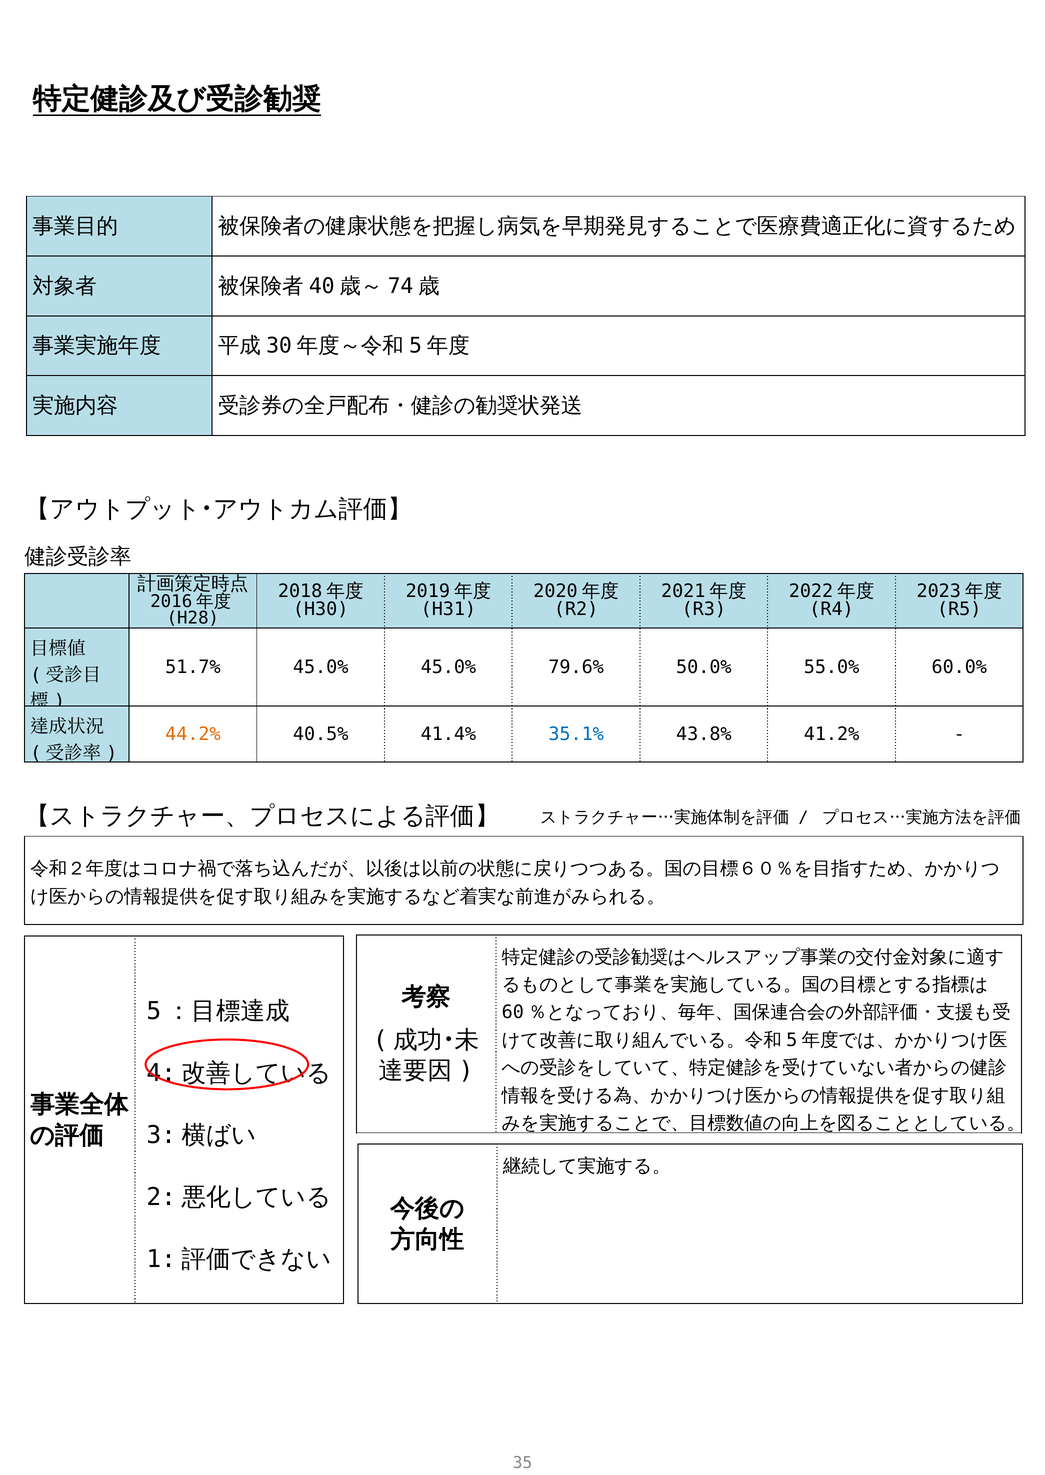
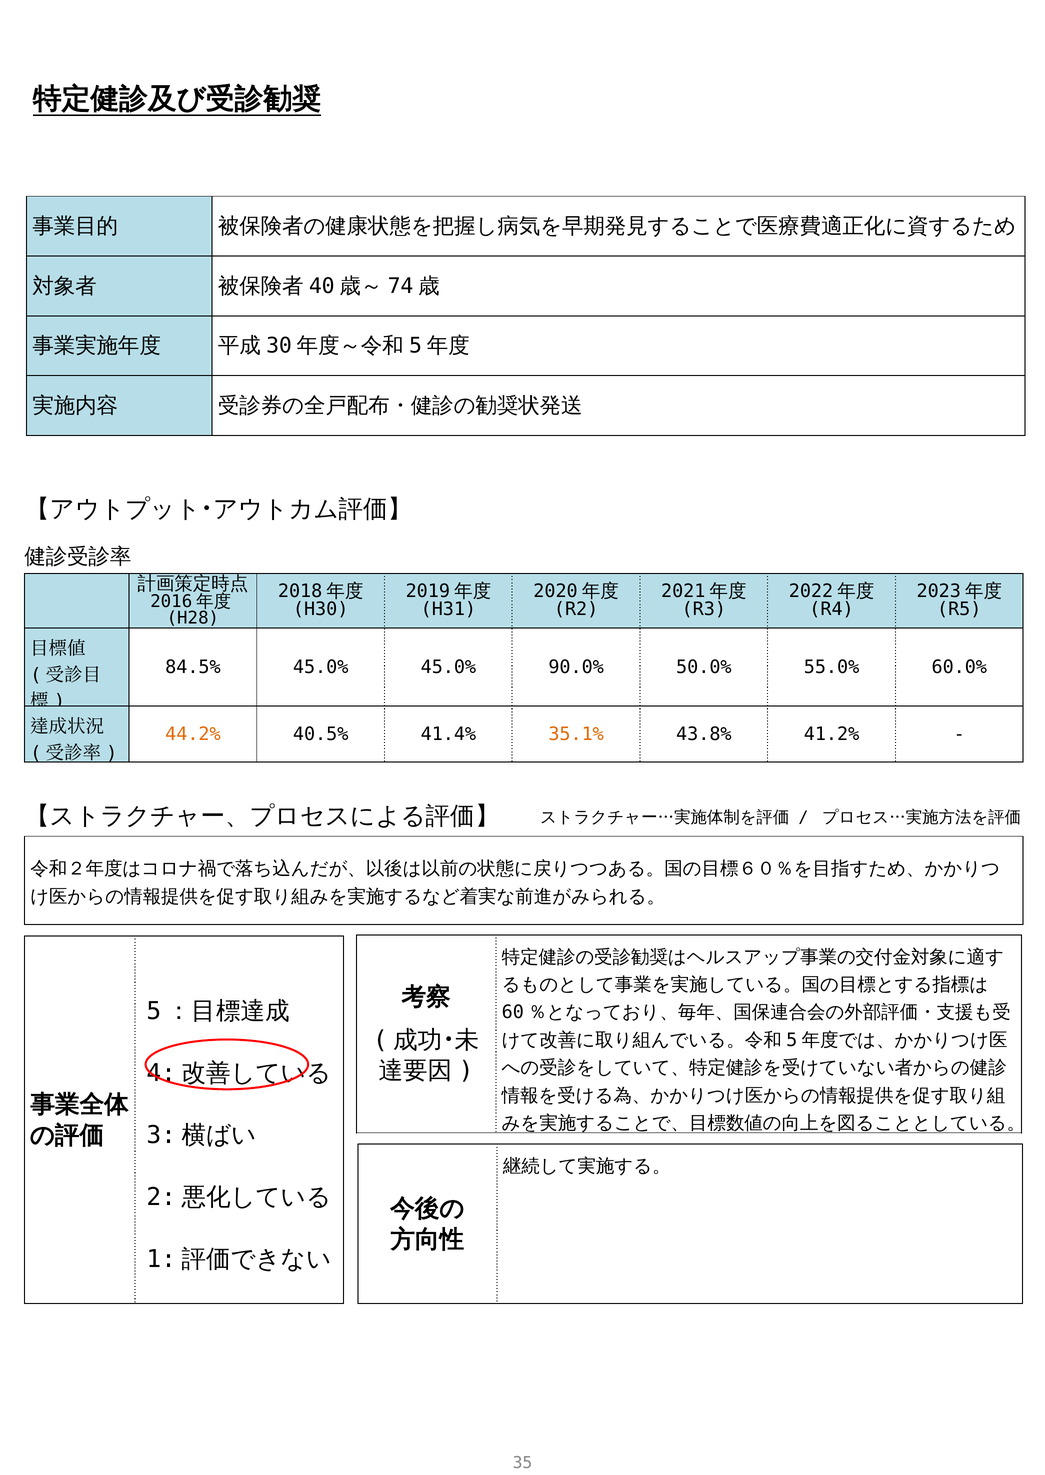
51.7%: 51.7% -> 84.5% (193, 667)
79.6%: 79.6% -> 90.0% (576, 667)
35.1% colour: blue -> orange (576, 734)
